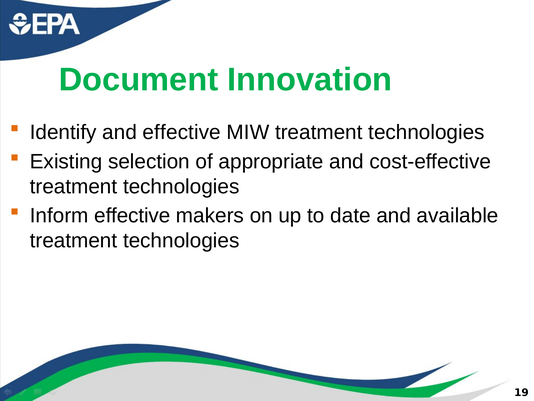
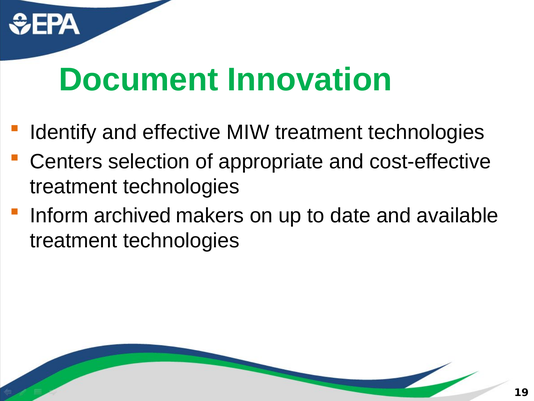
Existing: Existing -> Centers (66, 161)
Inform effective: effective -> archived (132, 215)
